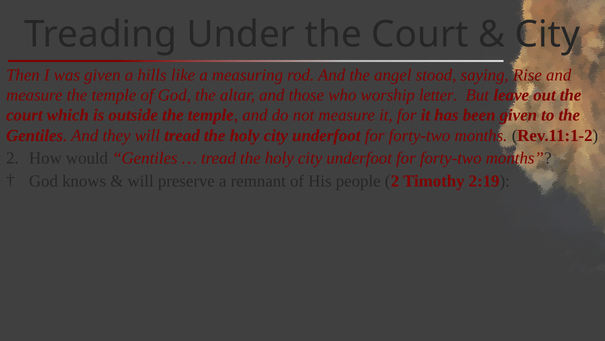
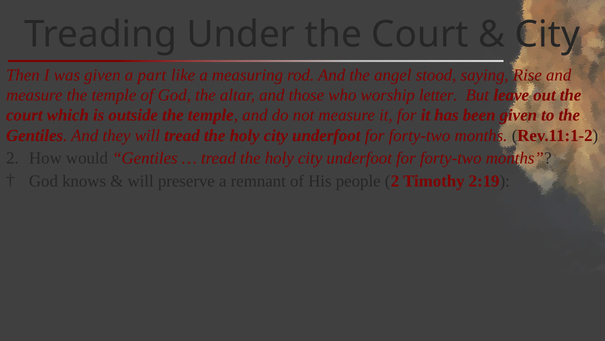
hills: hills -> part (152, 75)
